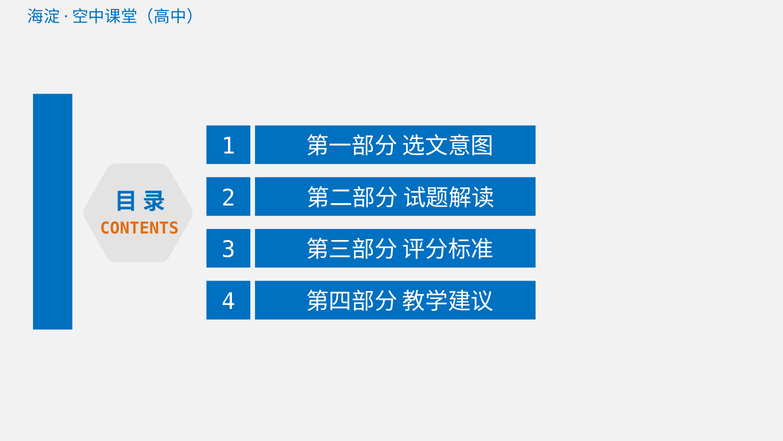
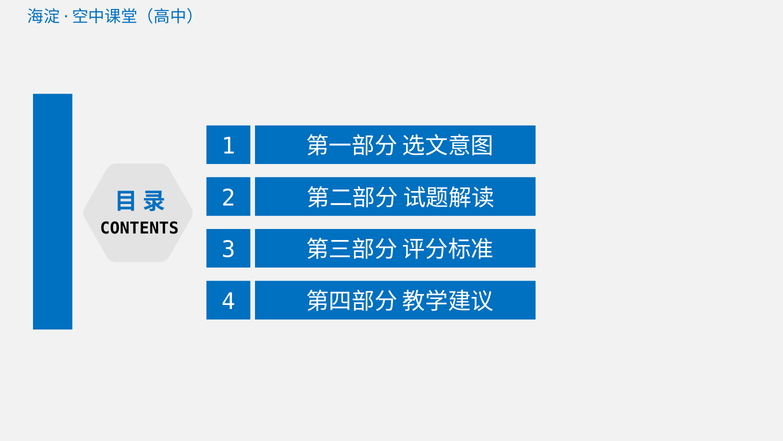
CONTENTS colour: orange -> black (139, 228)
